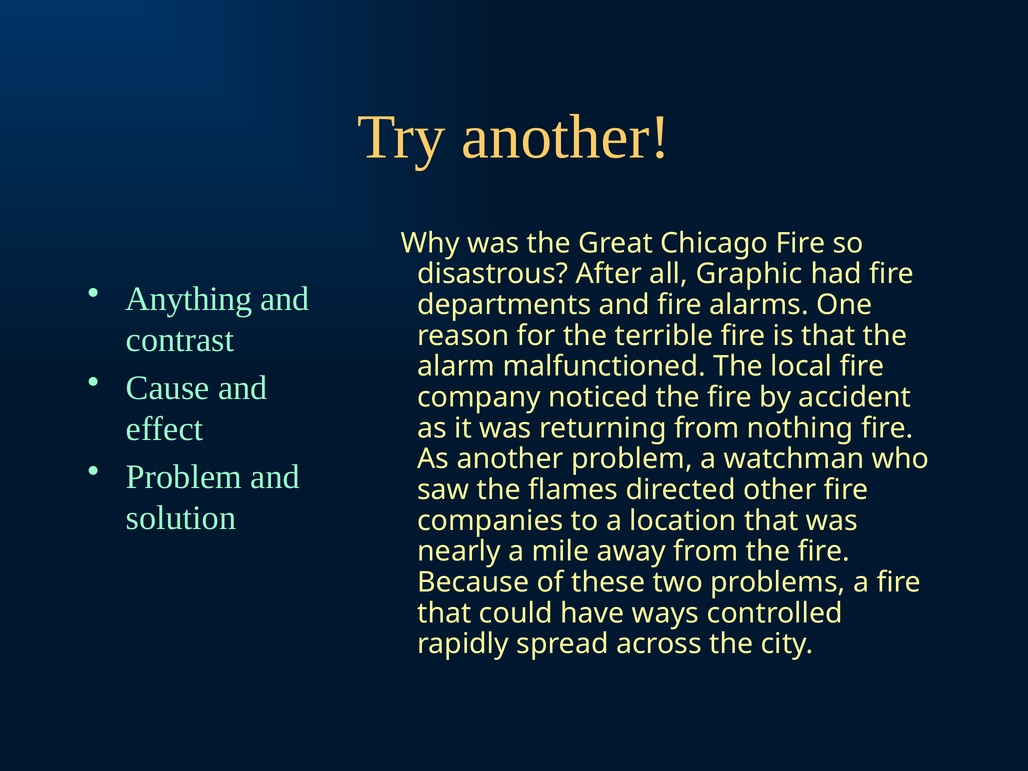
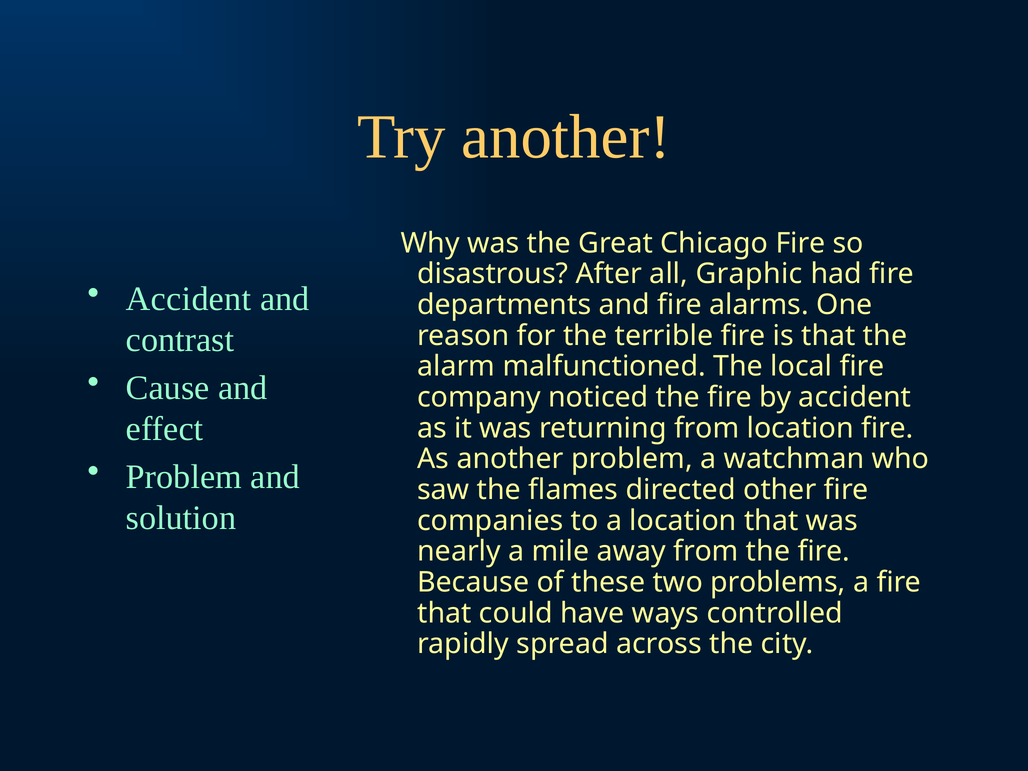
Anything: Anything -> Accident (189, 299)
from nothing: nothing -> location (800, 428)
